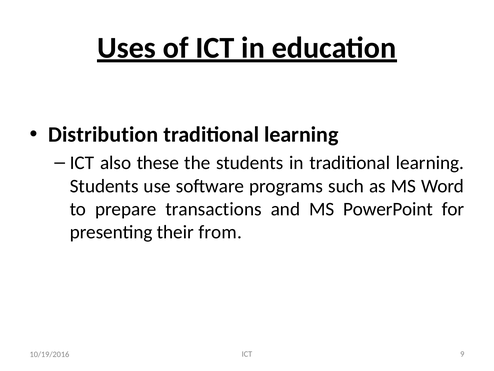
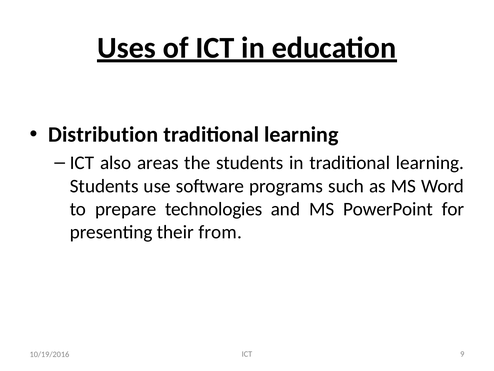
these: these -> areas (158, 163)
transactions: transactions -> technologies (214, 209)
